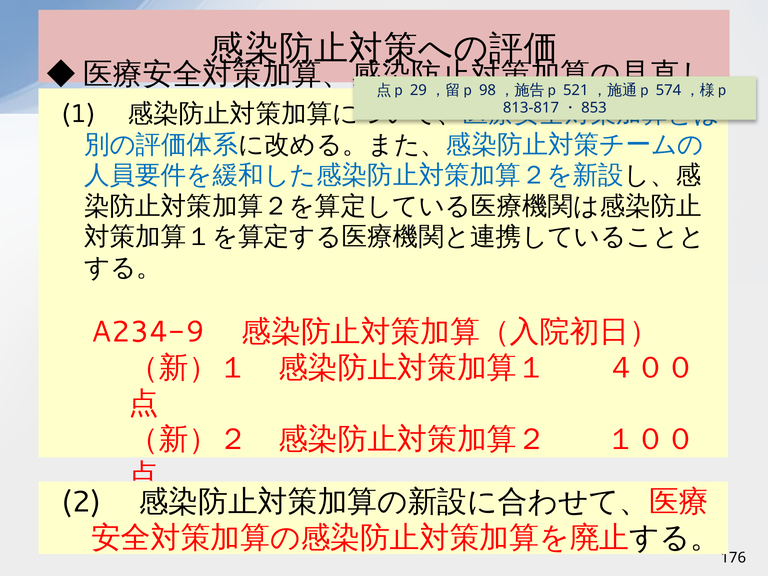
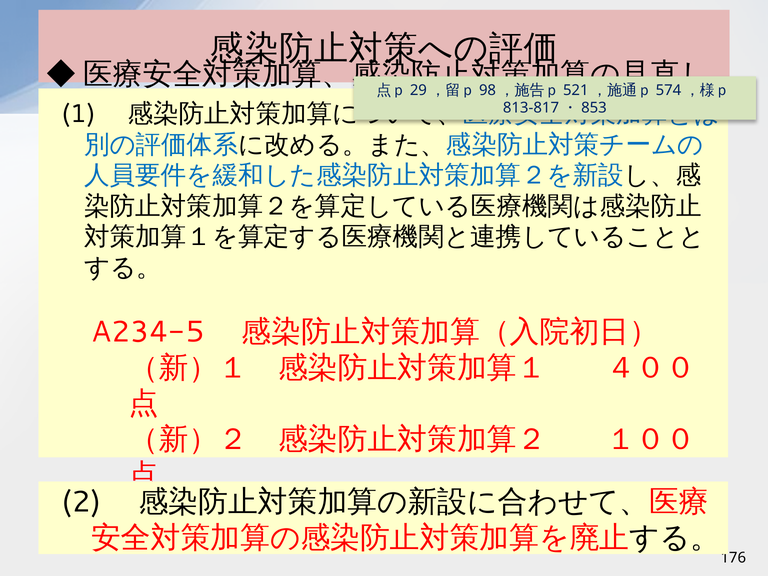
A234-9: A234-9 -> A234-5 (148, 332)
